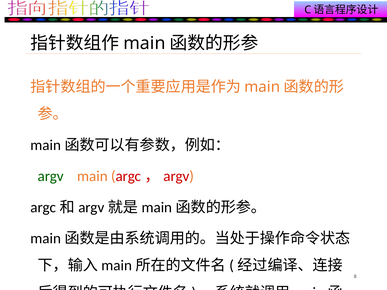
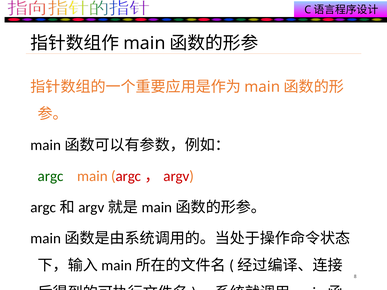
argv: argv -> argc (51, 176)
